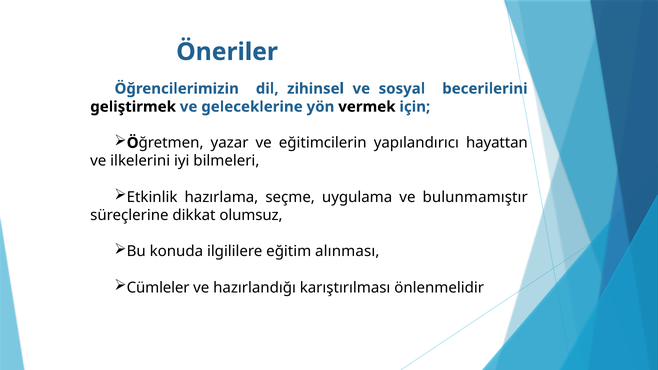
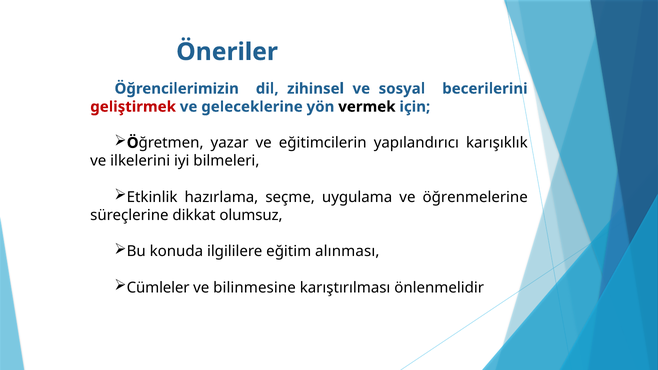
geliştirmek colour: black -> red (133, 107)
hayattan: hayattan -> karışıklık (497, 143)
bulunmamıştır: bulunmamıştır -> öğrenmelerine (475, 197)
hazırlandığı: hazırlandığı -> bilinmesine (254, 288)
